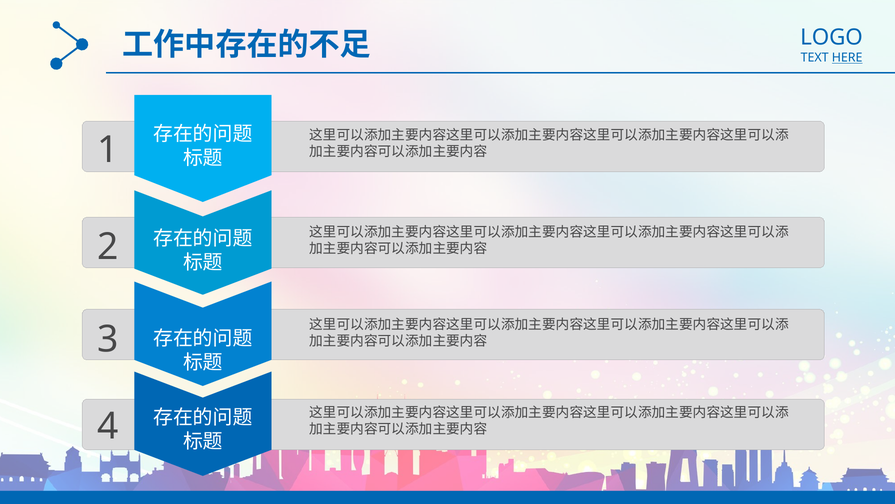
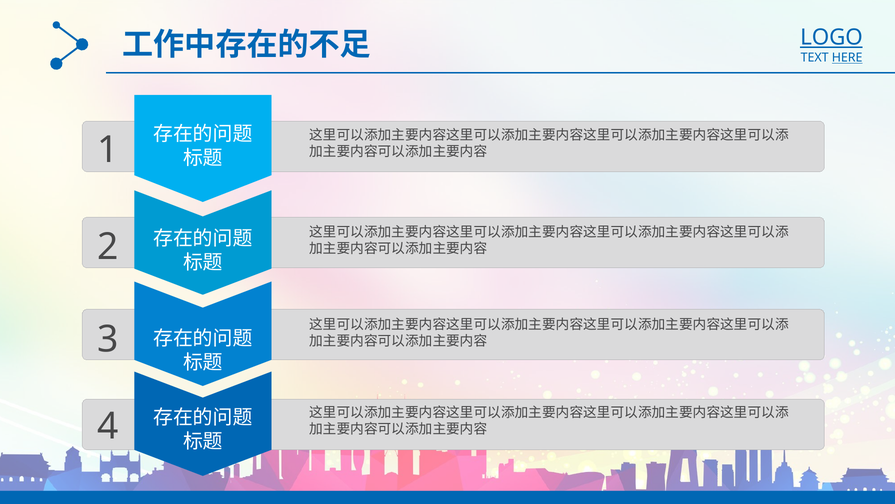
LOGO underline: none -> present (831, 37)
